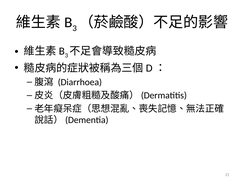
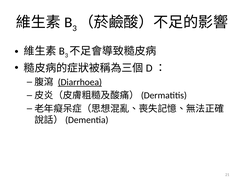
Diarrhoea underline: none -> present (80, 82)
